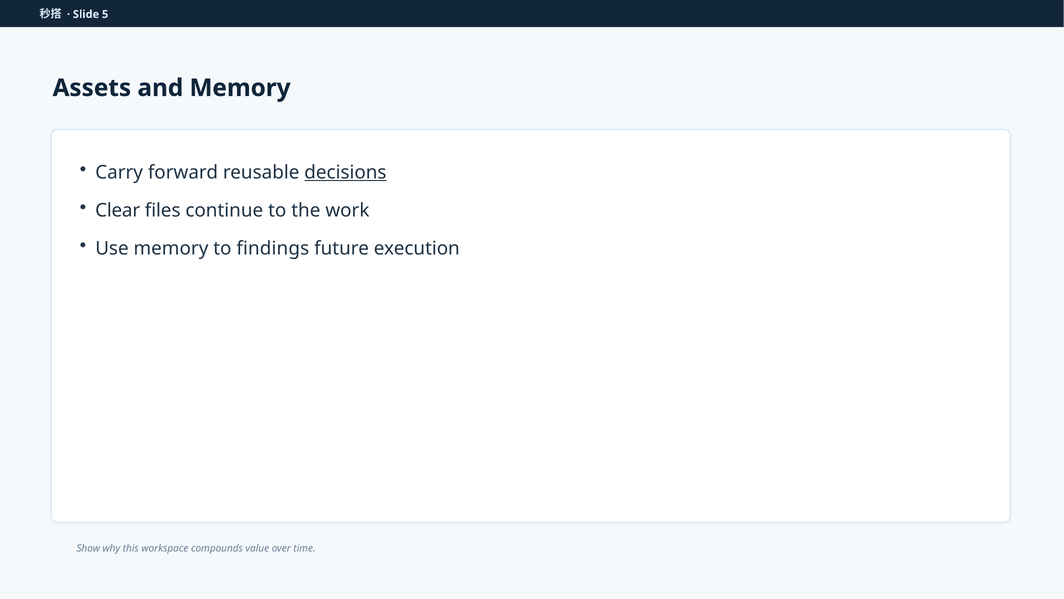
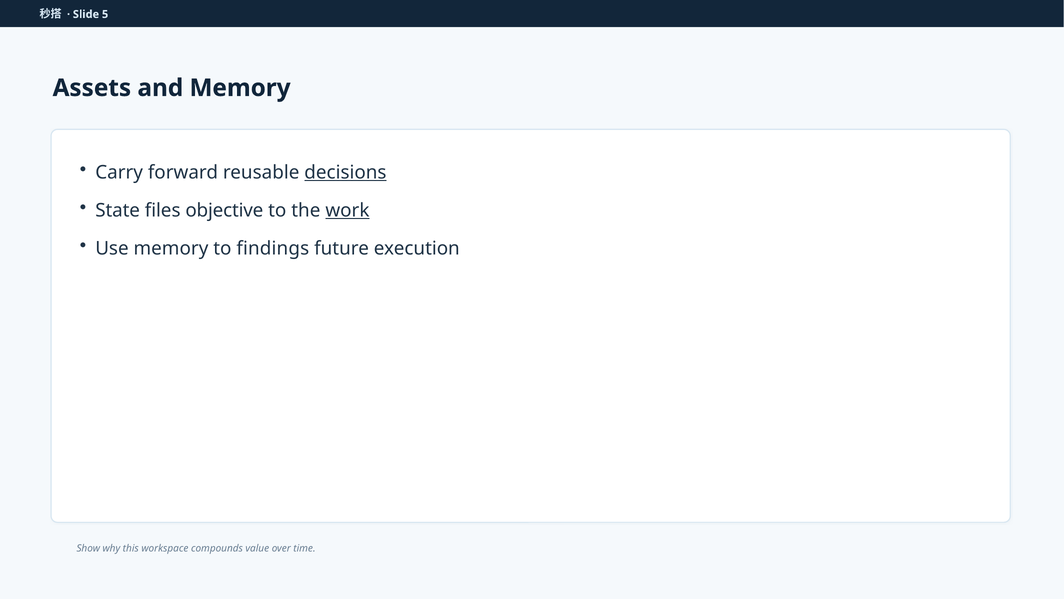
Clear: Clear -> State (118, 210)
continue: continue -> objective (224, 210)
work underline: none -> present (347, 210)
